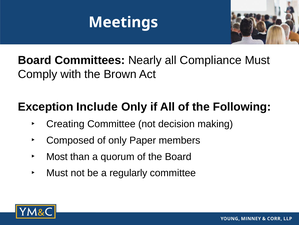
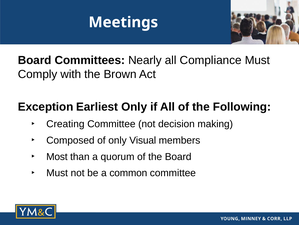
Include: Include -> Earliest (97, 107)
Paper: Paper -> Visual (143, 140)
regularly: regularly -> common (128, 172)
